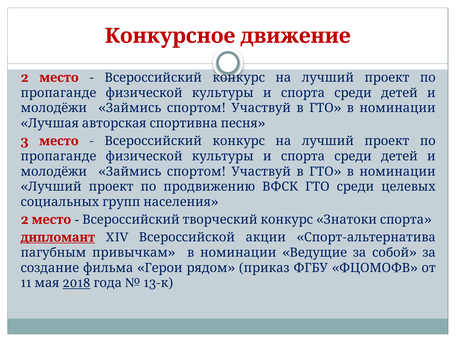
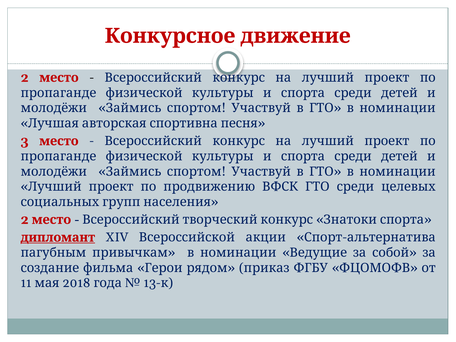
2018 underline: present -> none (76, 283)
